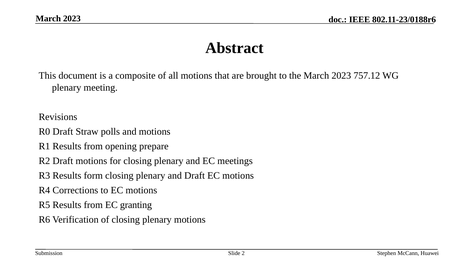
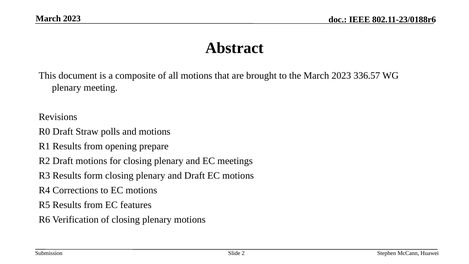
757.12: 757.12 -> 336.57 (367, 76)
granting: granting -> features (136, 205)
